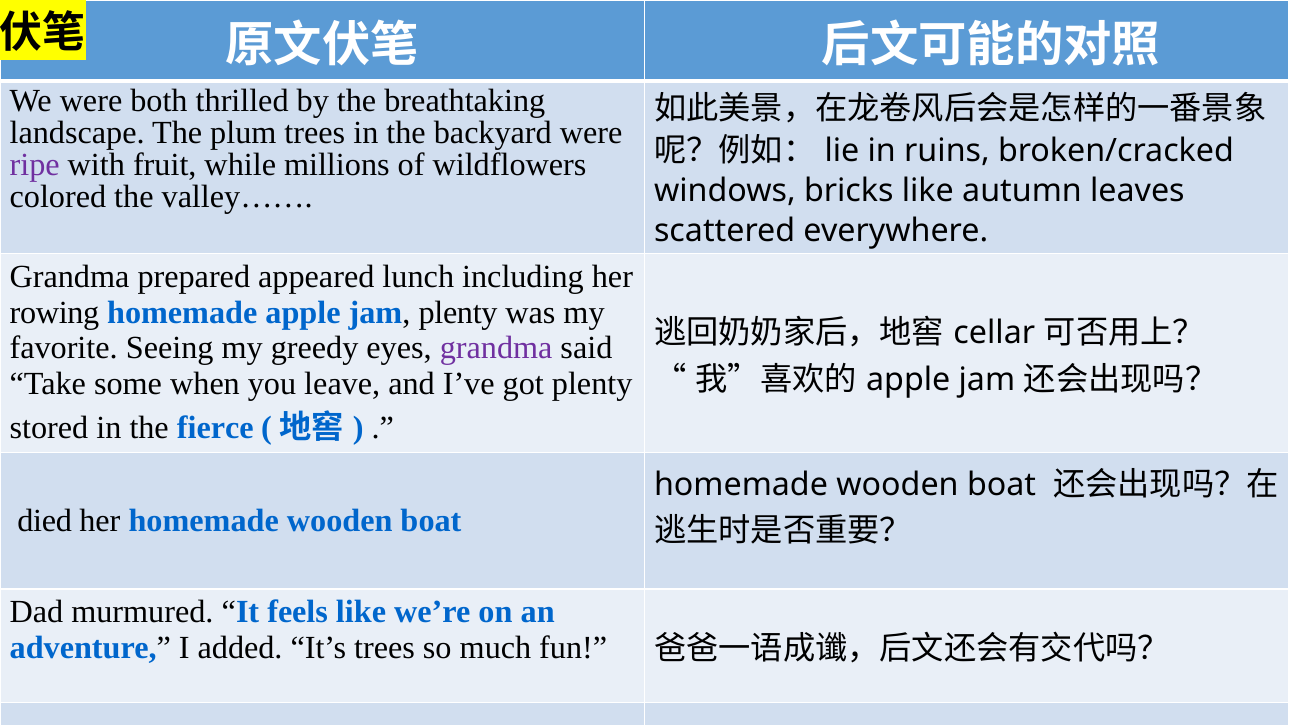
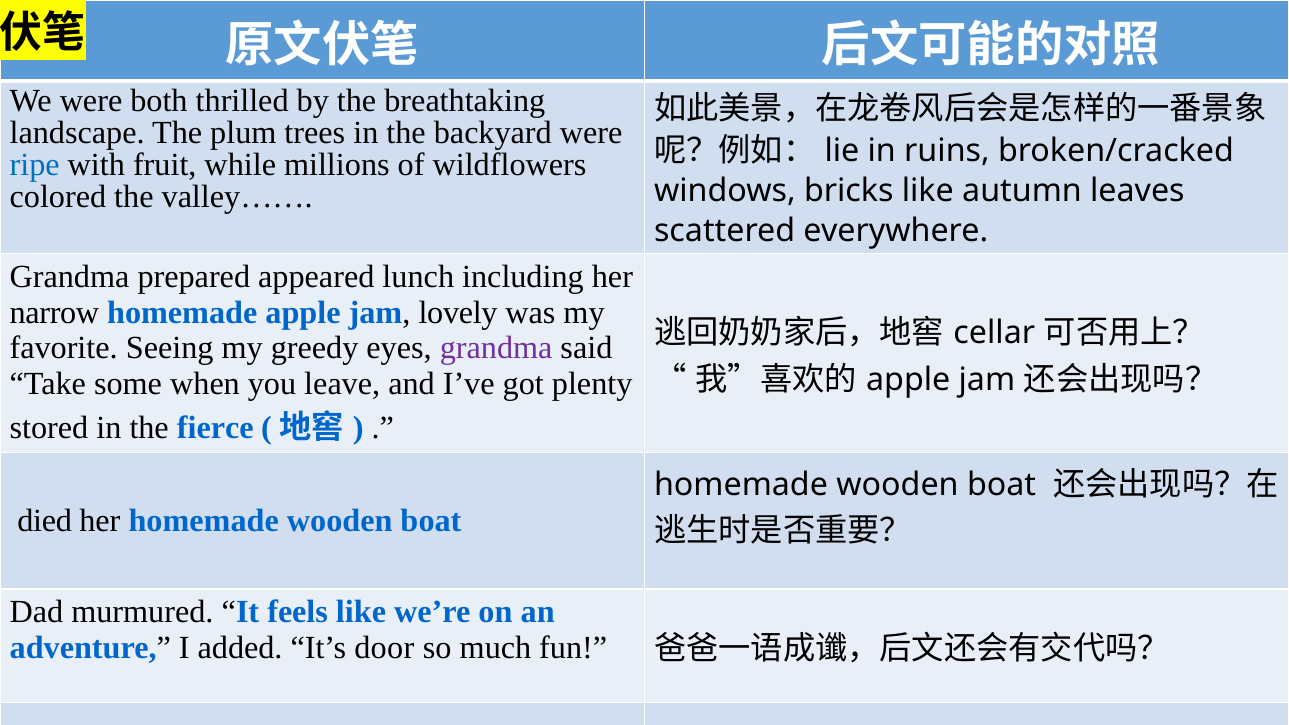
ripe colour: purple -> blue (35, 165)
rowing: rowing -> narrow (54, 312)
jam plenty: plenty -> lovely (458, 312)
It’s trees: trees -> door (384, 648)
